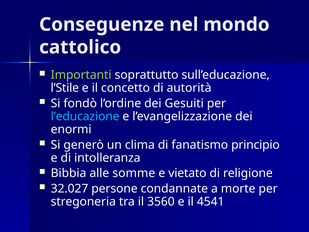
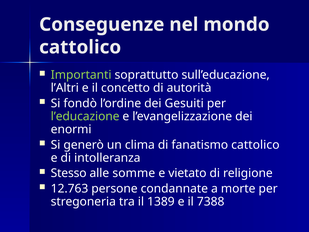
l’Stile: l’Stile -> l’Altri (65, 88)
l’educazione colour: light blue -> light green (85, 116)
fanatismo principio: principio -> cattolico (255, 145)
Bibbia: Bibbia -> Stesso (69, 173)
32.027: 32.027 -> 12.763 (69, 188)
3560: 3560 -> 1389 (161, 201)
4541: 4541 -> 7388 (211, 201)
